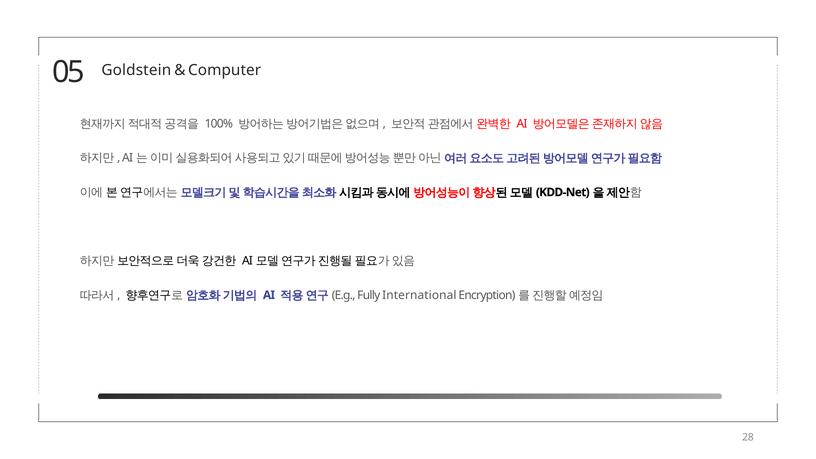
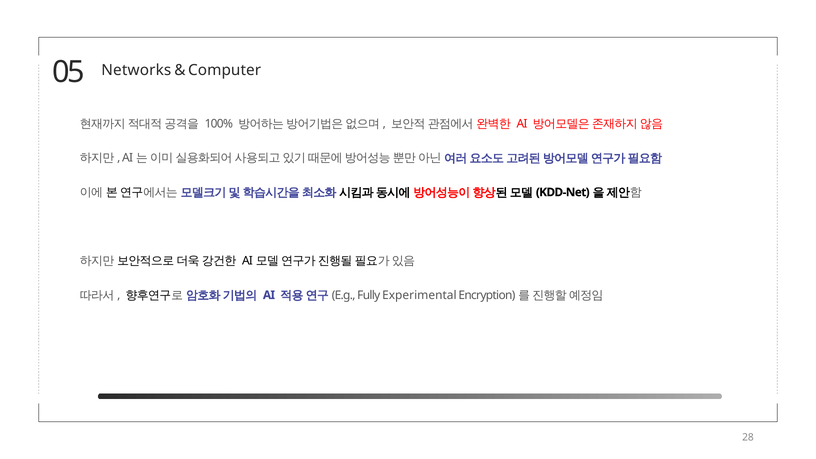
Goldstein: Goldstein -> Networks (136, 70)
International: International -> Experimental (419, 295)
